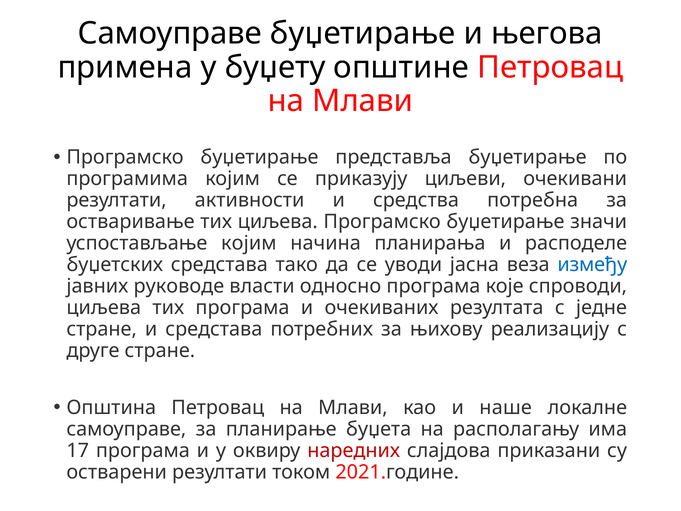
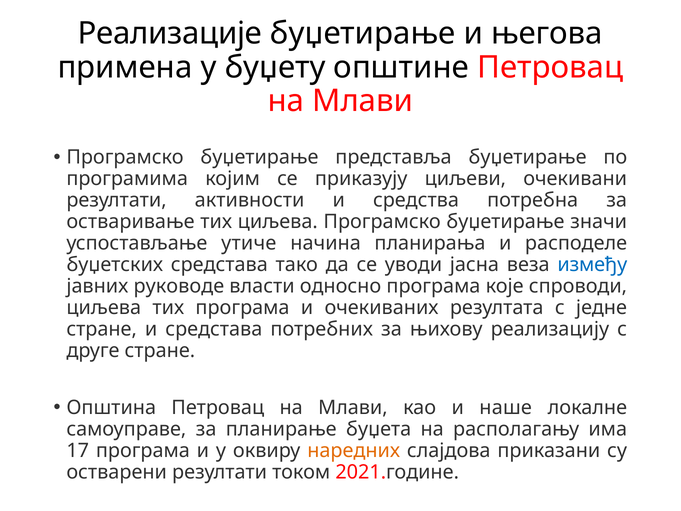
Самоуправе: Самоуправе -> Реализације (170, 34)
успостављање којим: којим -> утиче (249, 243)
наредних colour: red -> orange (354, 450)
